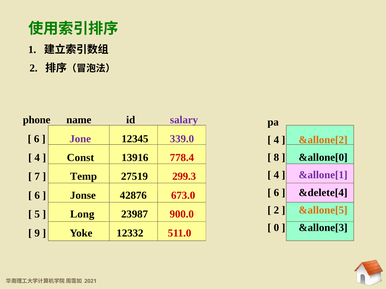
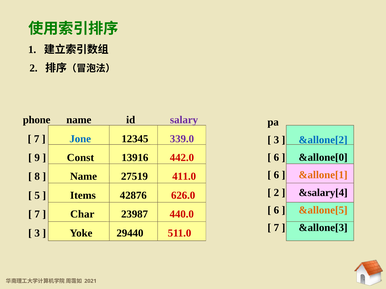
6: 6 -> 7 (37, 139)
Jone colour: purple -> blue (80, 139)
4: 4 -> 3 (276, 140)
&allone[2 colour: orange -> blue (323, 140)
8: 8 -> 6 (276, 158)
4: 4 -> 9 (37, 158)
778.4: 778.4 -> 442.0 (182, 158)
4: 4 -> 6 (276, 175)
&allone[1 colour: purple -> orange (323, 175)
7: 7 -> 8 (37, 177)
Temp: Temp -> Name (84, 177)
299.3: 299.3 -> 411.0 (184, 177)
6: 6 -> 2 (276, 193)
&delete[4: &delete[4 -> &salary[4 (323, 193)
6: 6 -> 5 (37, 196)
Jonse: Jonse -> Items (83, 196)
673.0: 673.0 -> 626.0 (183, 196)
2: 2 -> 6 (276, 210)
5: 5 -> 7 (37, 215)
Long: Long -> Char (82, 215)
900.0: 900.0 -> 440.0 (182, 215)
0: 0 -> 7 (276, 228)
9: 9 -> 3 (37, 233)
12332: 12332 -> 29440 (130, 233)
